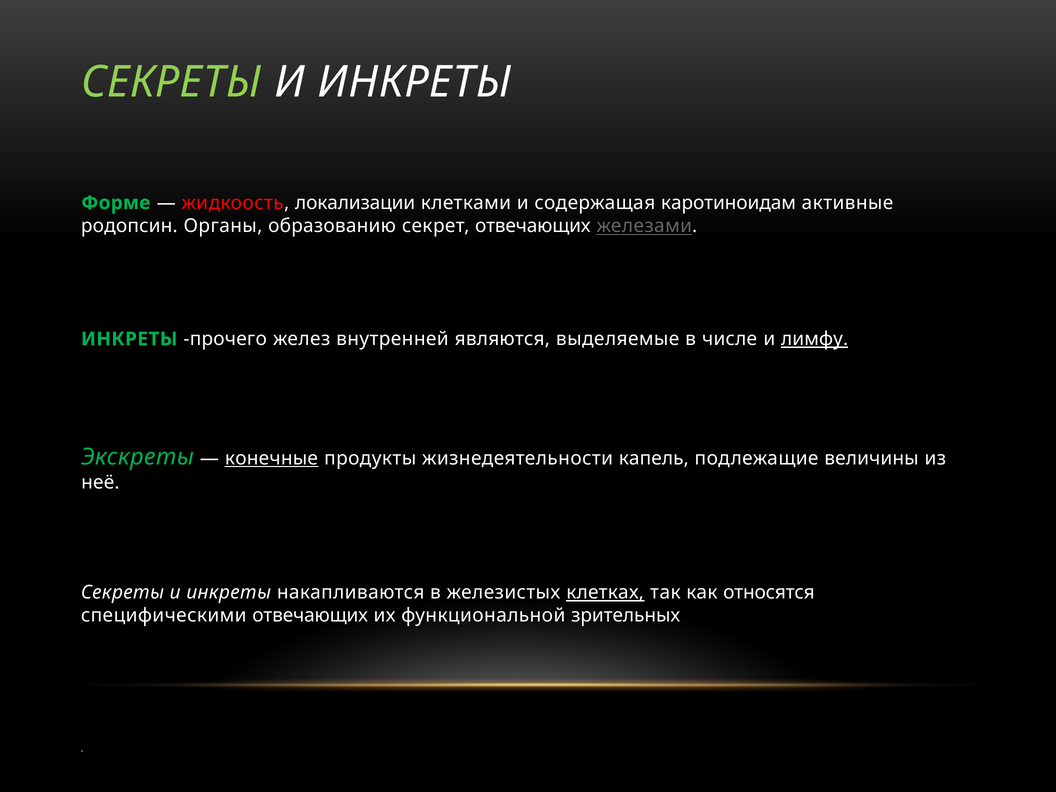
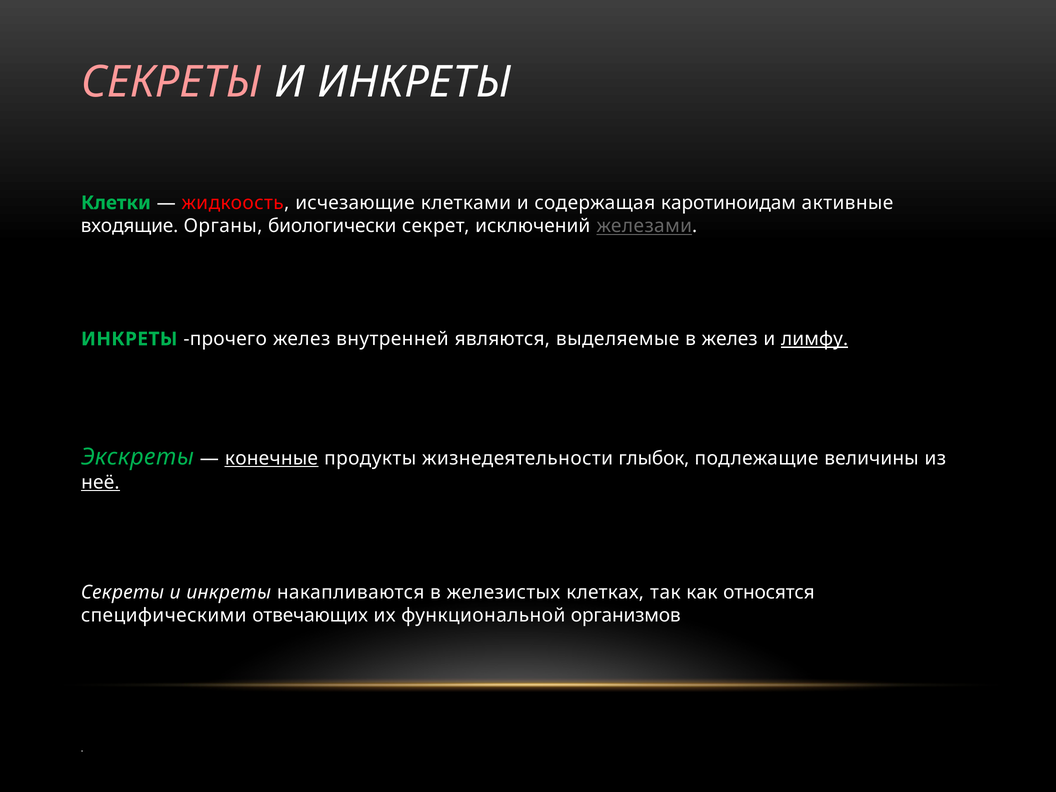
СЕКРЕТЫ colour: light green -> pink (171, 82)
Форме: Форме -> Клетки (116, 203)
локализации: локализации -> исчезающие (355, 203)
родопсин: родопсин -> входящие (129, 226)
образованию: образованию -> биологически (332, 226)
секрет отвечающих: отвечающих -> исключений (533, 226)
в числе: числе -> желез (730, 339)
капель: капель -> глыбок (654, 458)
неё underline: none -> present (100, 482)
клетках underline: present -> none (605, 593)
зрительных: зрительных -> организмов (626, 615)
